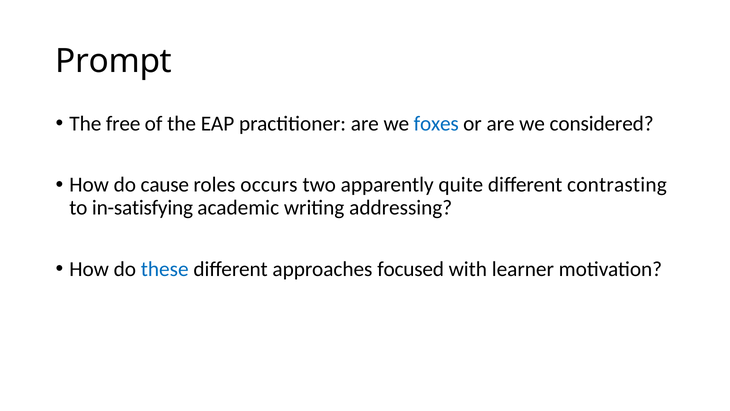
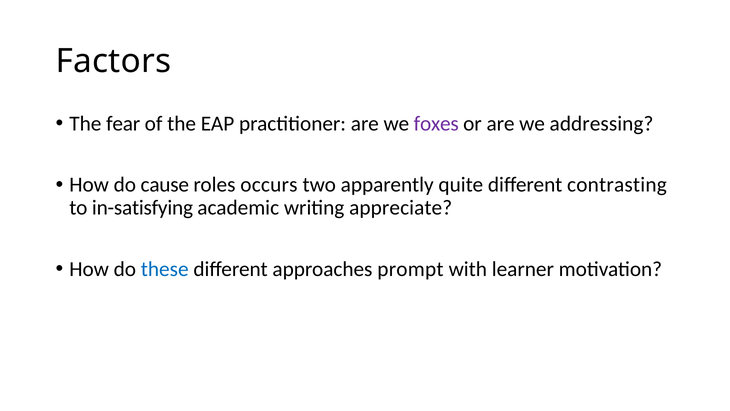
Prompt: Prompt -> Factors (113, 61)
free: free -> fear (123, 123)
foxes colour: blue -> purple (436, 123)
considered: considered -> addressing (602, 123)
addressing: addressing -> appreciate (401, 208)
focused: focused -> prompt (410, 269)
